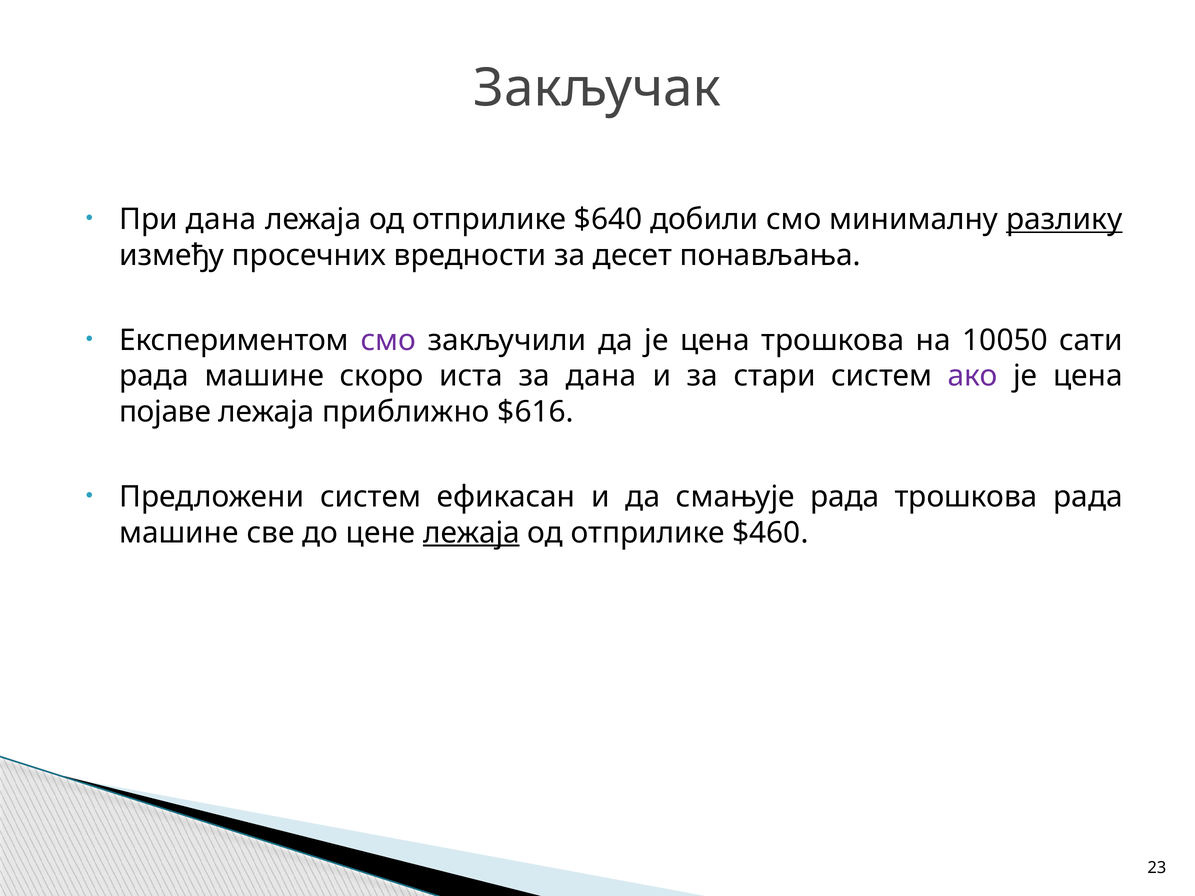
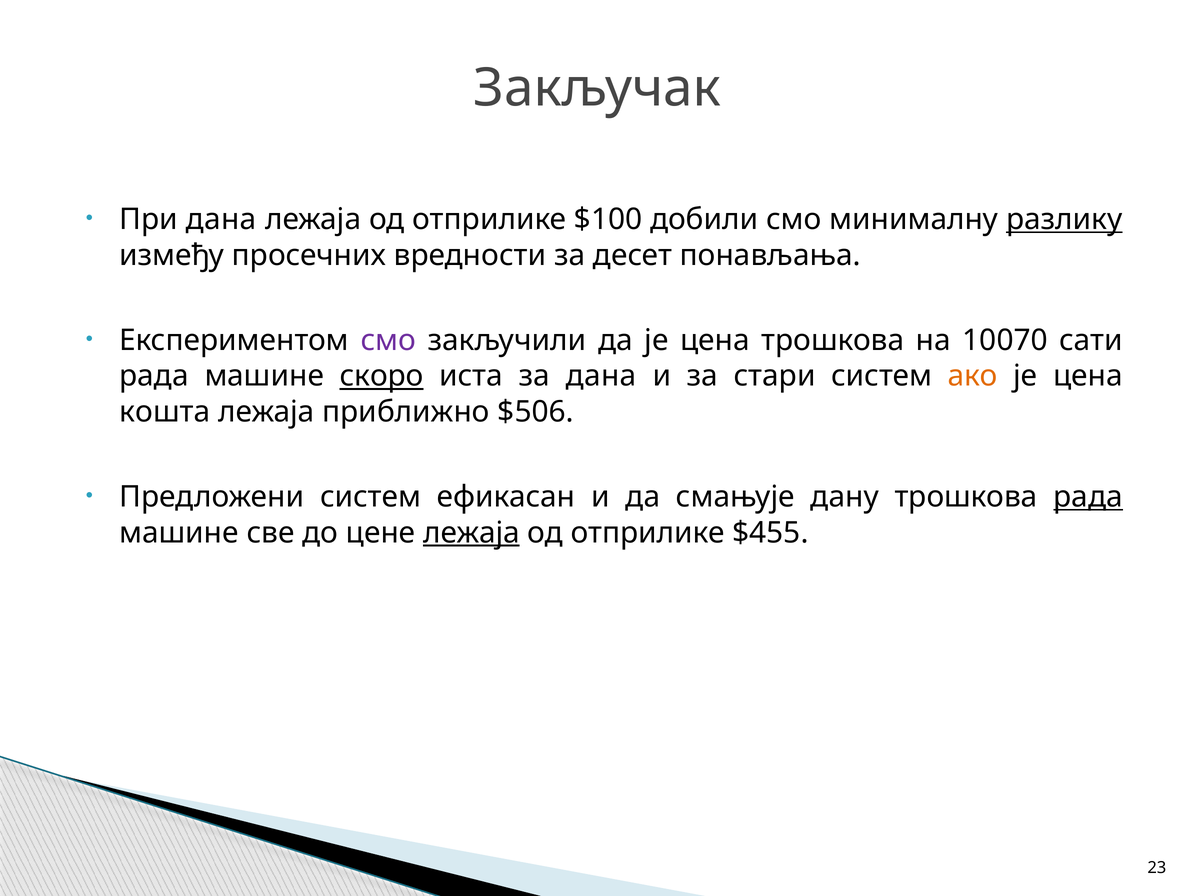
$640: $640 -> $100 (608, 219)
10050: 10050 -> 10070 (1005, 340)
скоро underline: none -> present (382, 376)
ако colour: purple -> orange (973, 376)
појаве: појаве -> кошта (165, 412)
$616: $616 -> $506 (536, 412)
смањује рада: рада -> дану (845, 497)
рада underline: none -> present (1088, 497)
$460: $460 -> $455 (770, 533)
